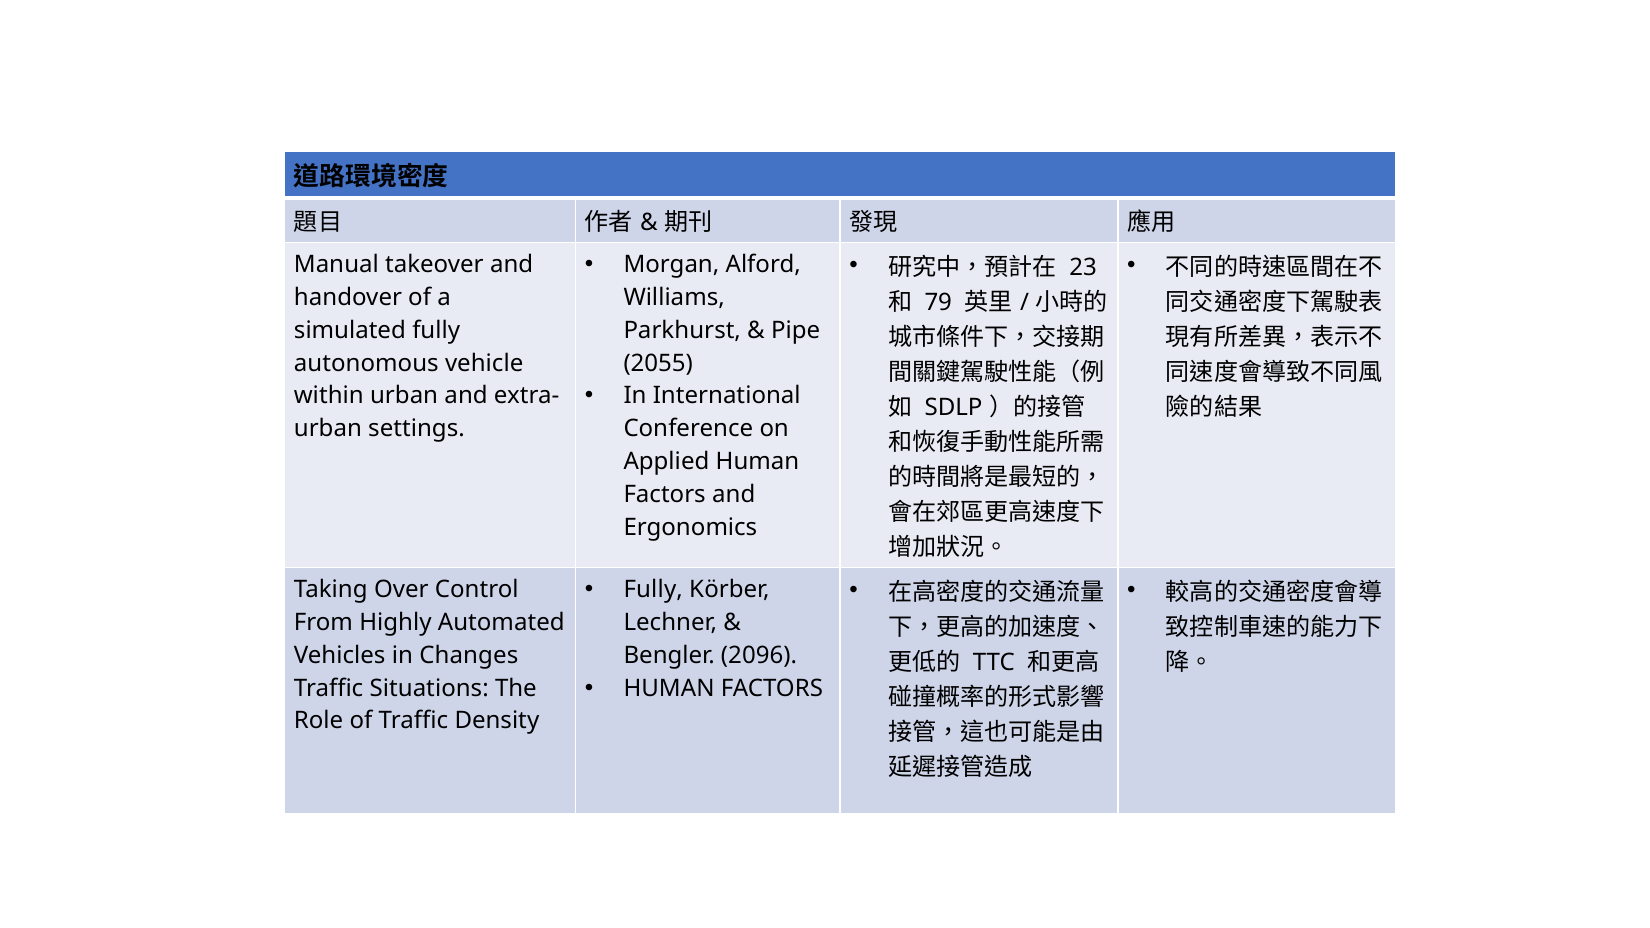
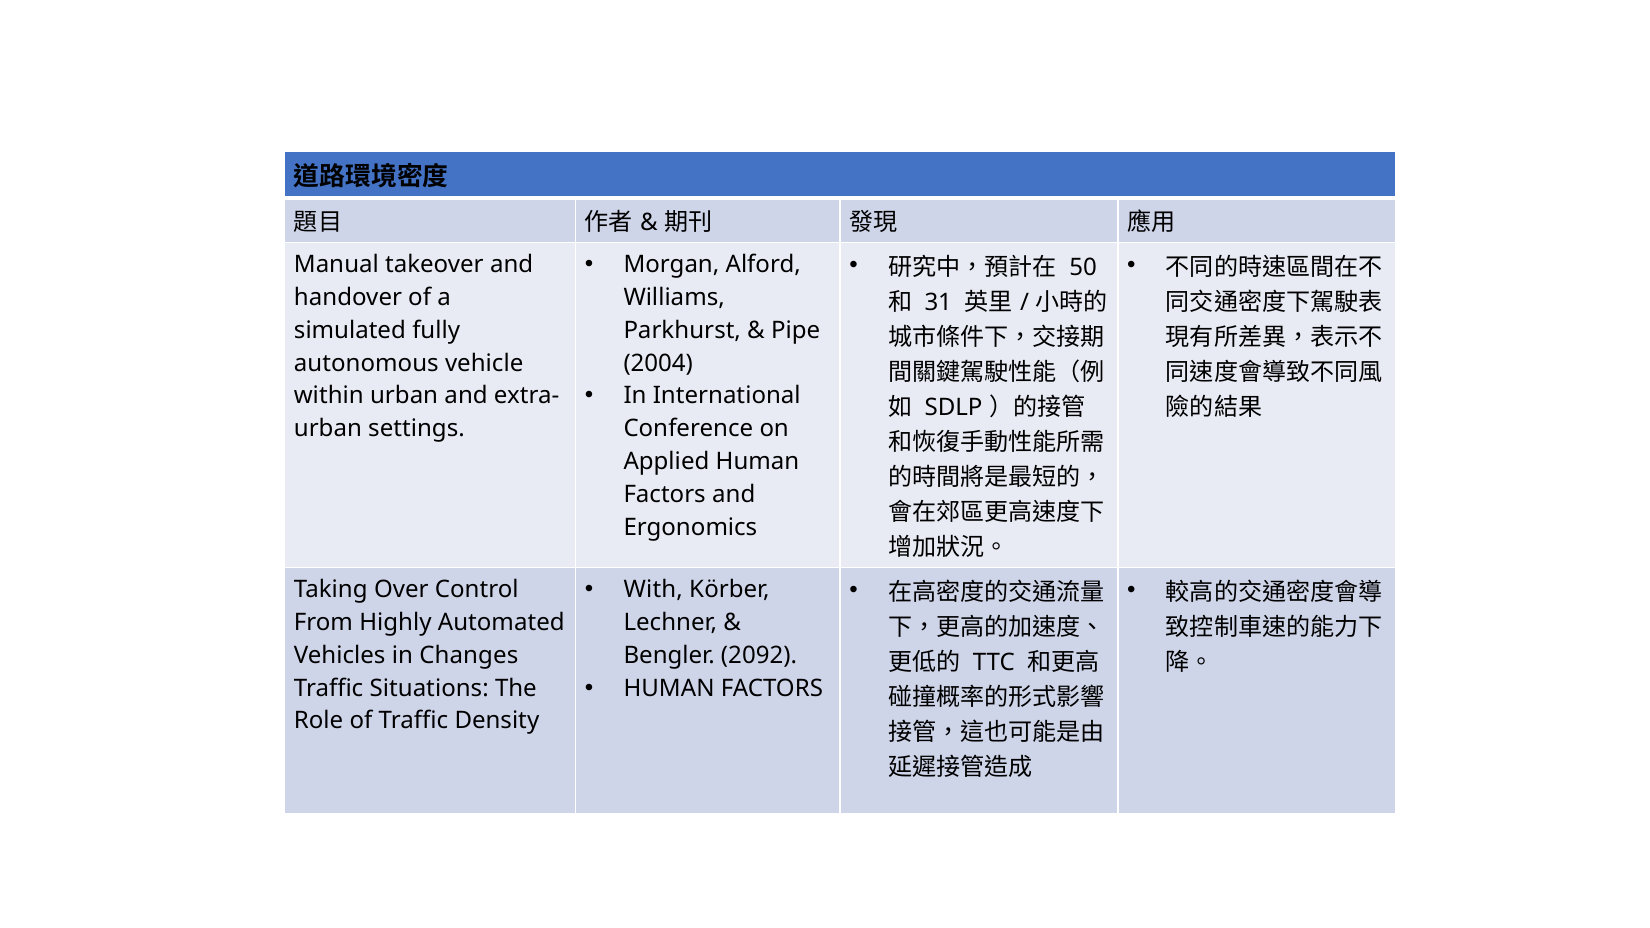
23: 23 -> 50 (1083, 267)
79: 79 -> 31 (938, 302)
2055: 2055 -> 2004 (658, 363)
Fully: Fully -> With (653, 590)
2096: 2096 -> 2092 (759, 655)
